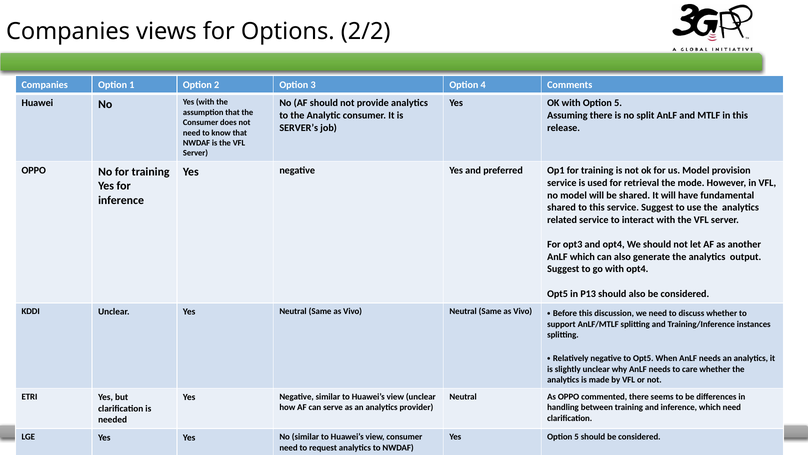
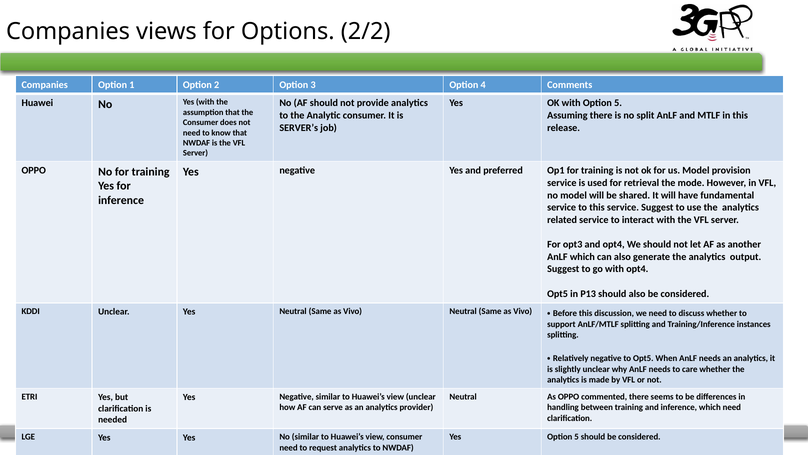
shared: shared -> service (562, 207)
